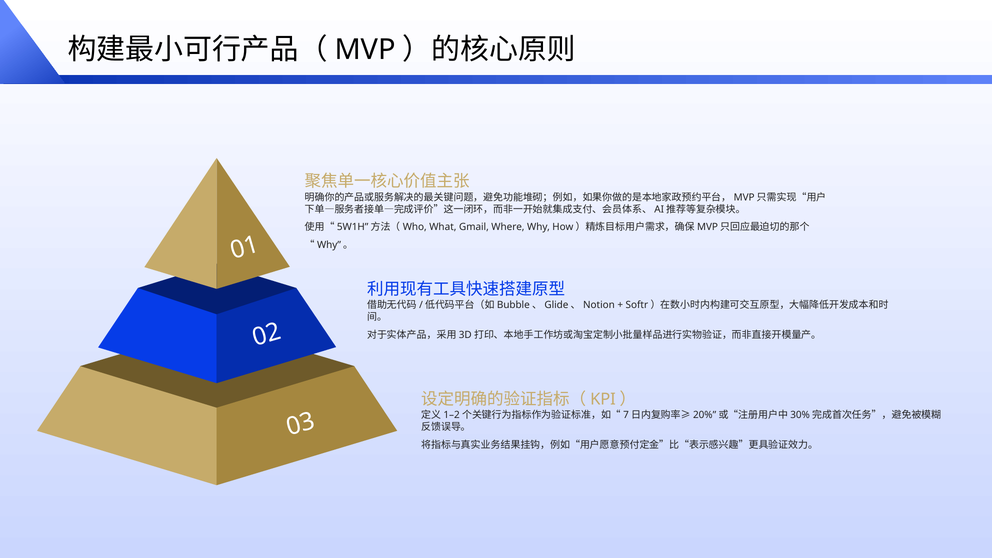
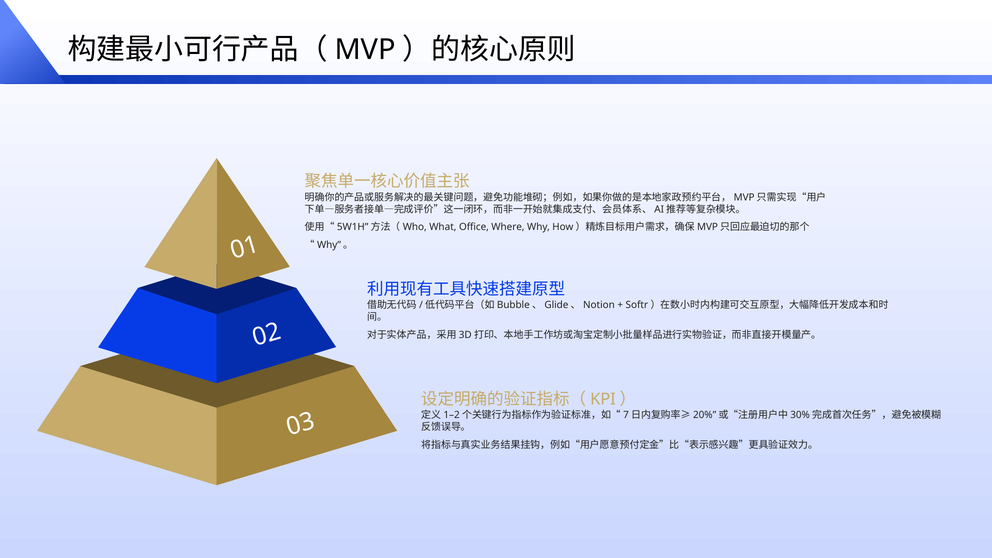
Gmail: Gmail -> Office (474, 227)
